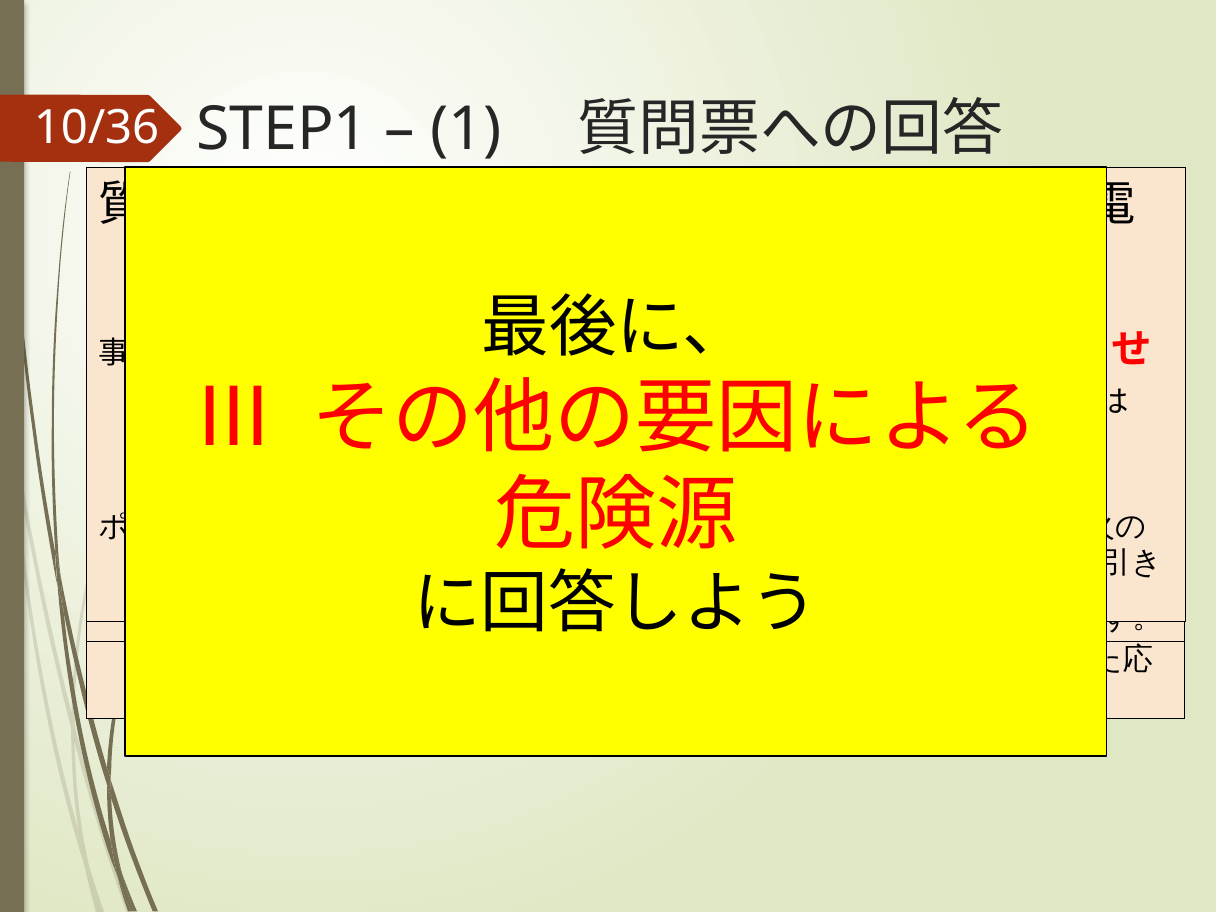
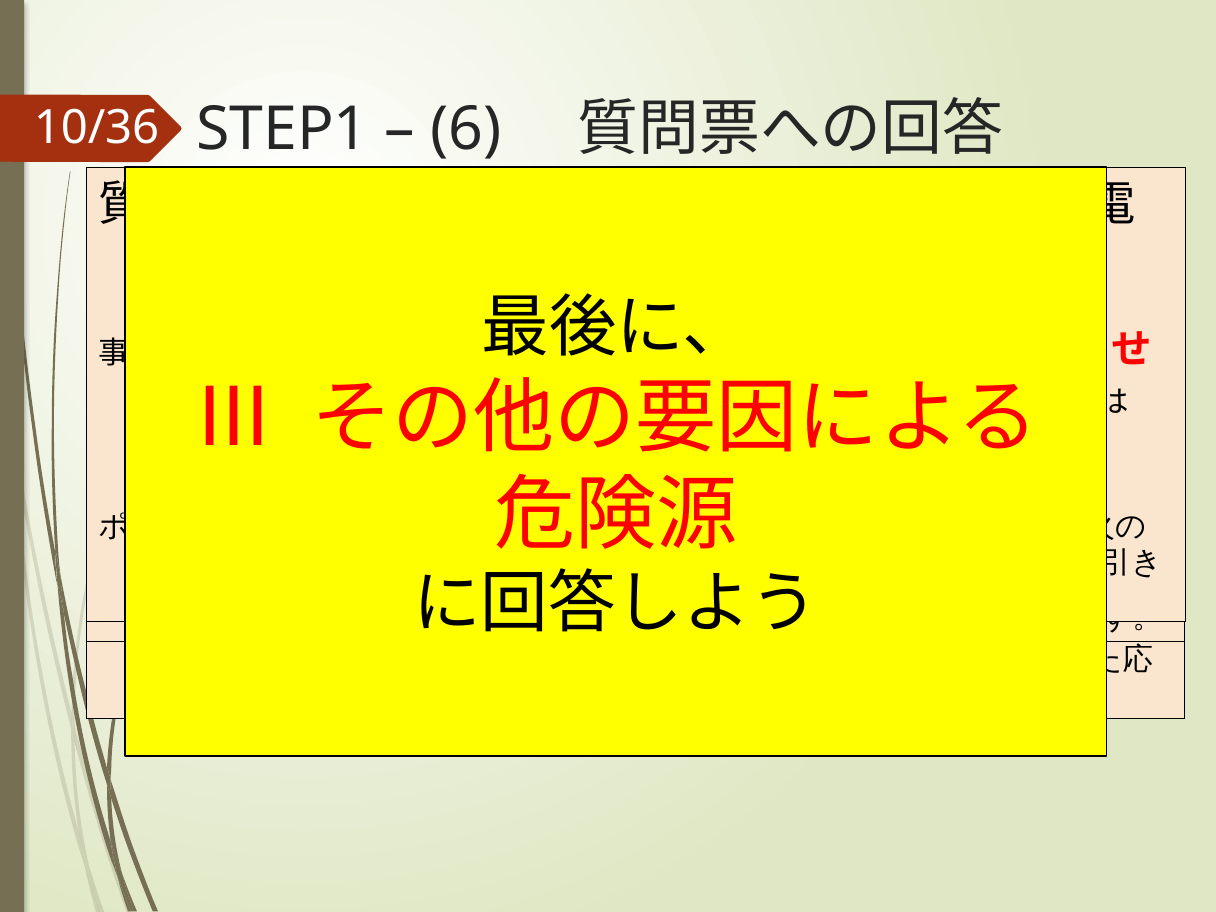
1: 1 -> 6 (466, 130)
